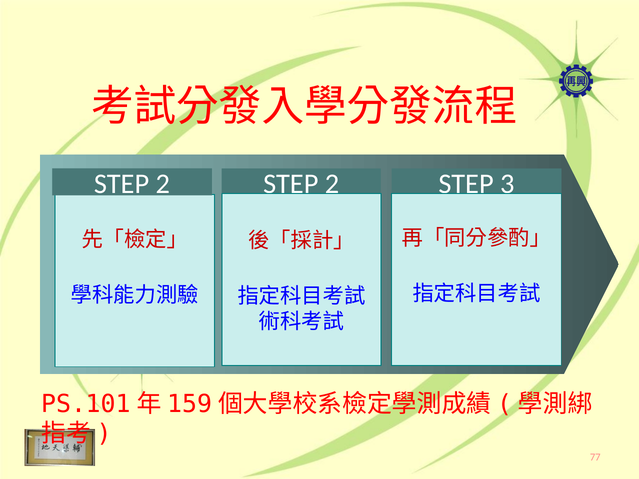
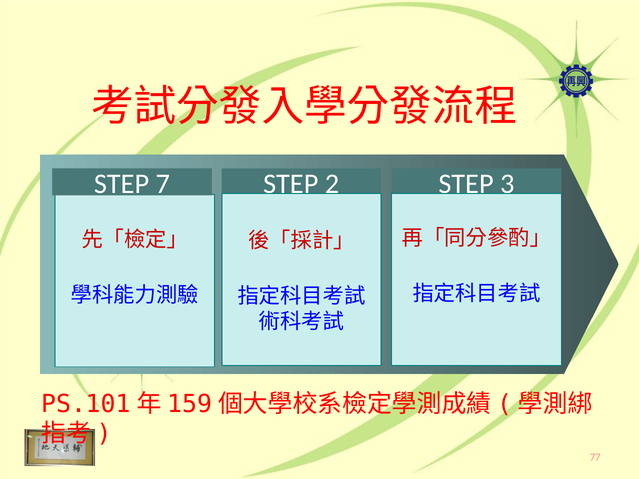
2: 2 -> 7 (163, 184)
